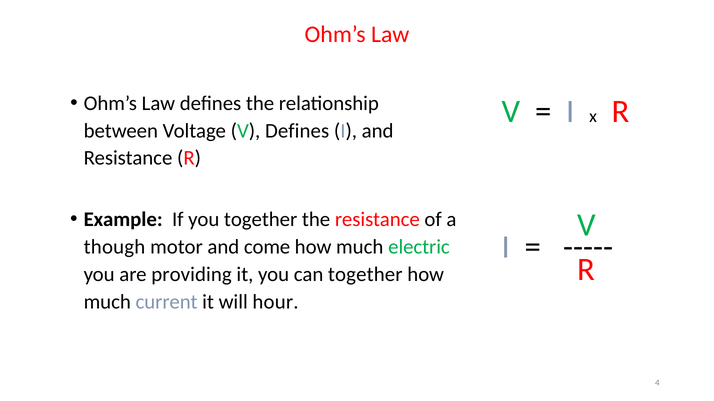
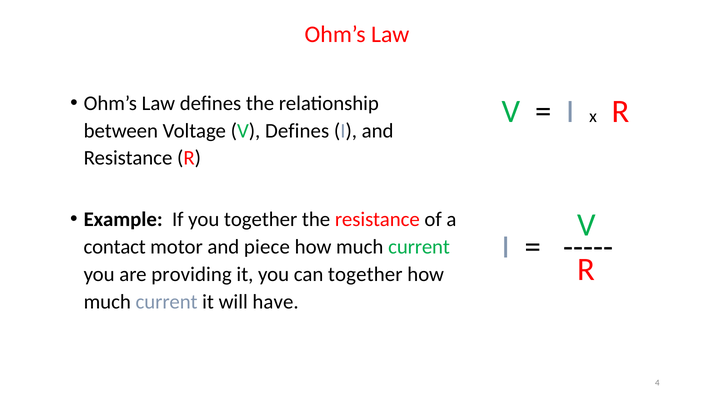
though: though -> contact (115, 247)
come: come -> piece (267, 247)
electric: electric -> current (419, 247)
hour: hour -> have (276, 302)
